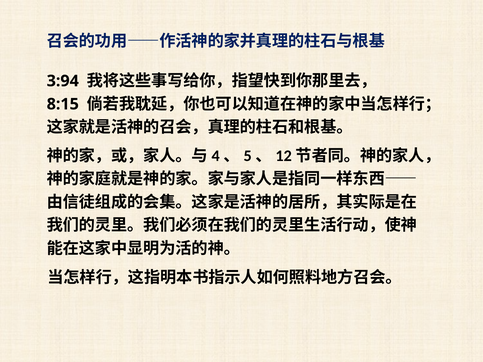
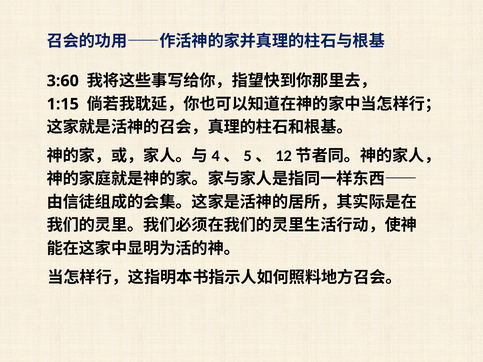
3:94: 3:94 -> 3:60 (63, 81)
8:15: 8:15 -> 1:15 (63, 104)
